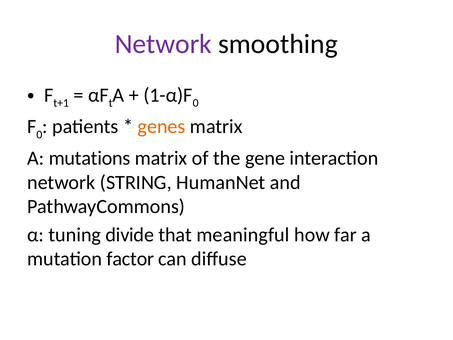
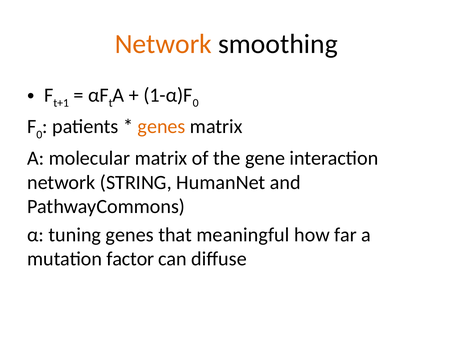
Network colour: purple -> orange (163, 44)
mutations: mutations -> molecular (89, 158)
tuning divide: divide -> genes (130, 235)
